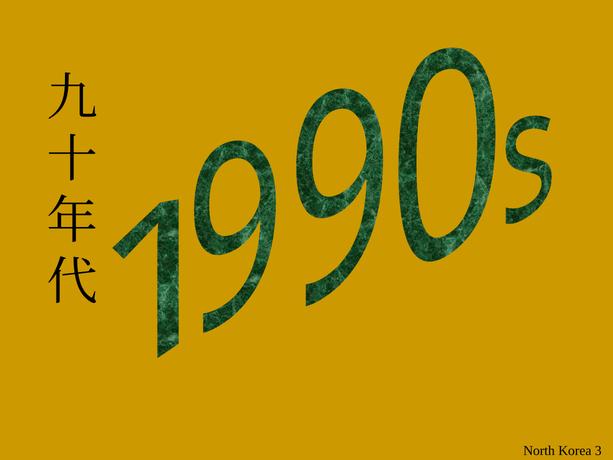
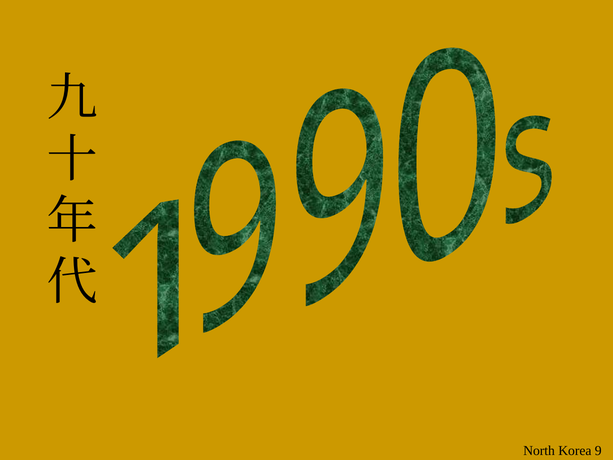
3: 3 -> 9 (598, 450)
